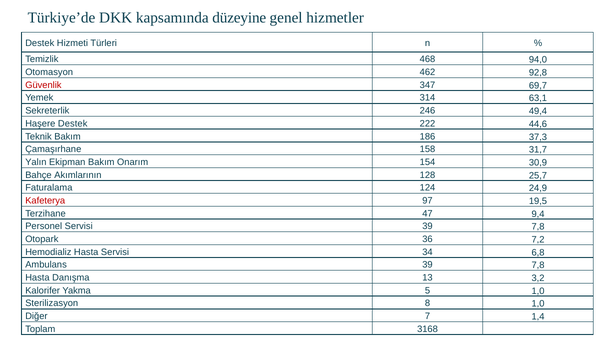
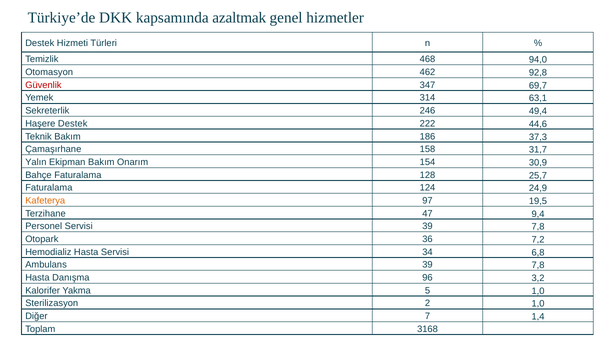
düzeyine: düzeyine -> azaltmak (239, 17)
Bahçe Akımlarının: Akımlarının -> Faturalama (78, 175)
Kafeterya colour: red -> orange (45, 201)
13: 13 -> 96 (427, 278)
8: 8 -> 2 (428, 304)
